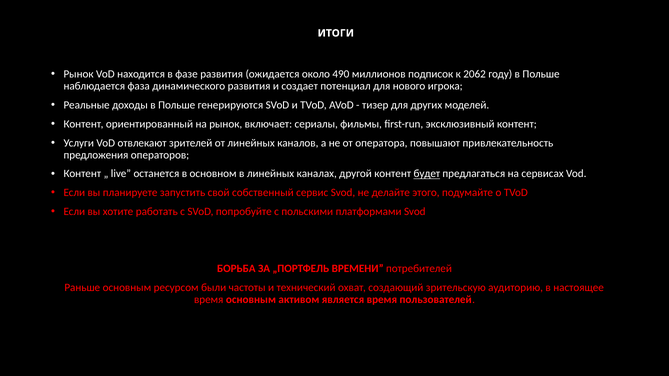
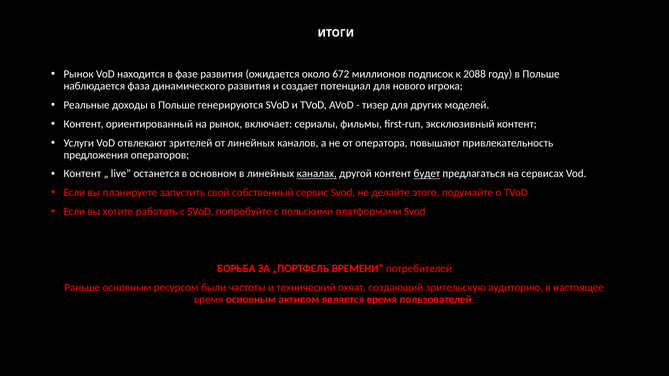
490: 490 -> 672 (341, 74)
2062: 2062 -> 2088 (475, 74)
каналах underline: none -> present (317, 174)
